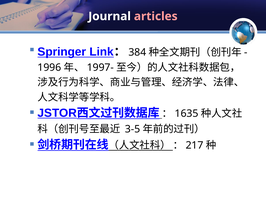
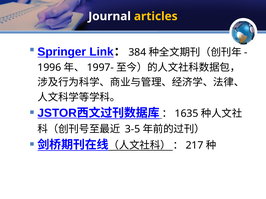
articles colour: pink -> yellow (156, 16)
